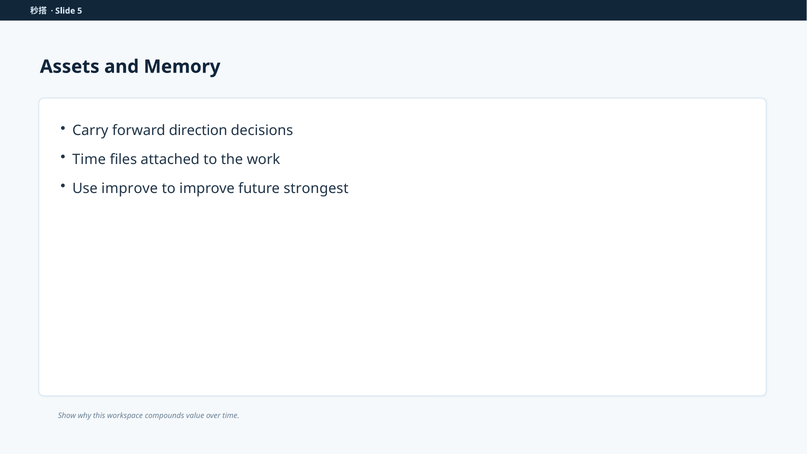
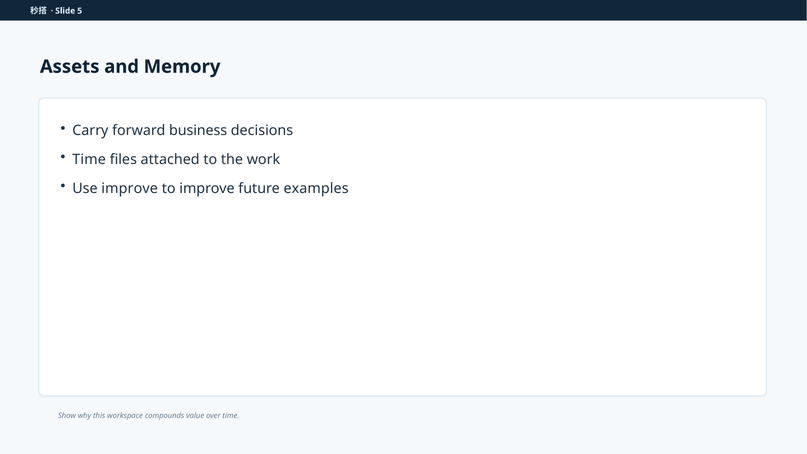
direction: direction -> business (198, 131)
strongest: strongest -> examples (316, 188)
